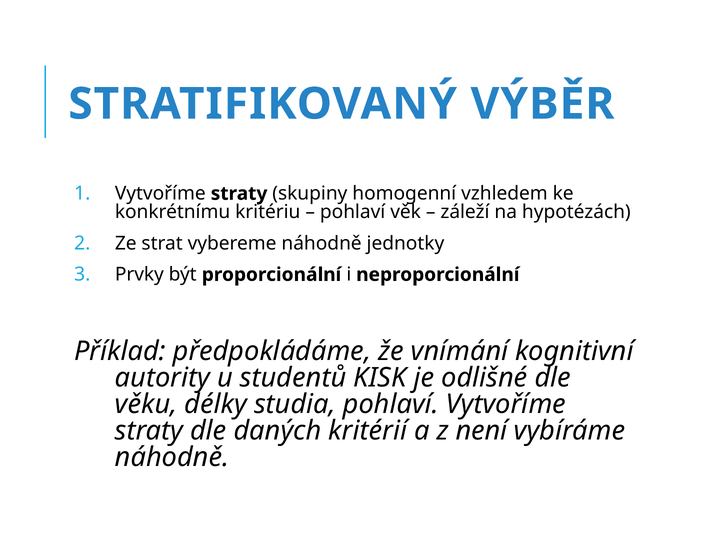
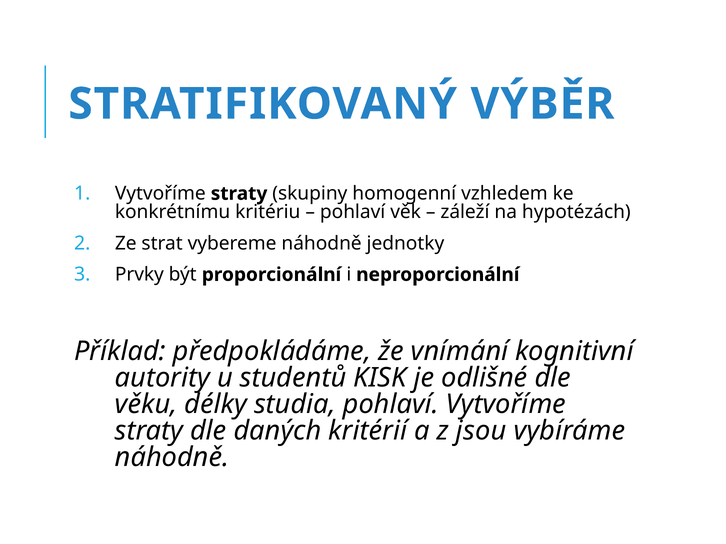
není: není -> jsou (481, 431)
